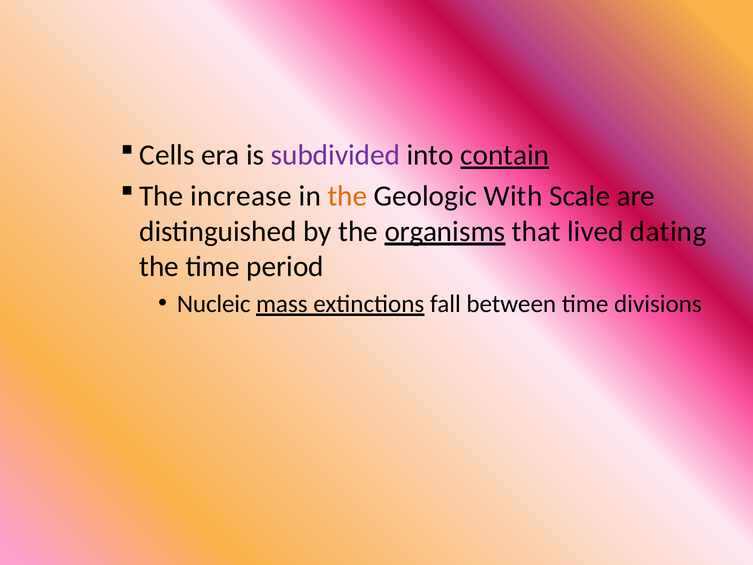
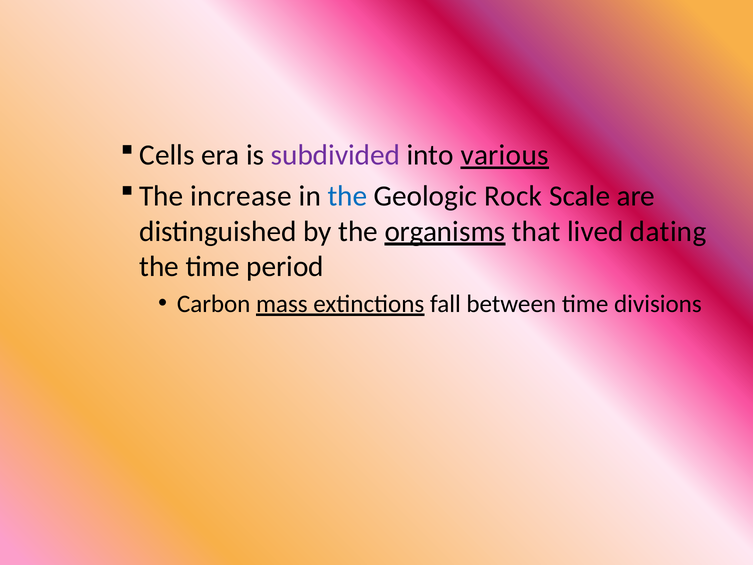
contain: contain -> various (505, 155)
the colour: orange -> blue (347, 196)
With: With -> Rock (513, 196)
Nucleic: Nucleic -> Carbon (214, 304)
